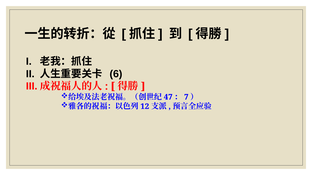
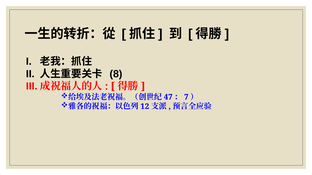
6: 6 -> 8 (116, 74)
